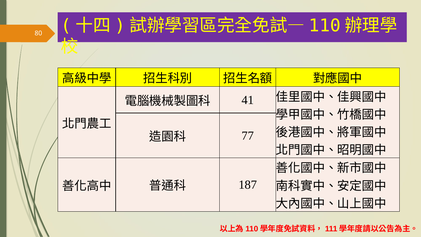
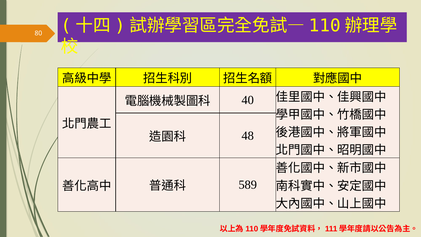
41: 41 -> 40 (248, 100)
77: 77 -> 48 (248, 136)
187: 187 -> 589 (248, 185)
